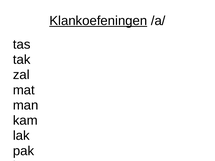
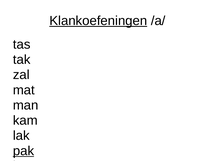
pak underline: none -> present (23, 151)
